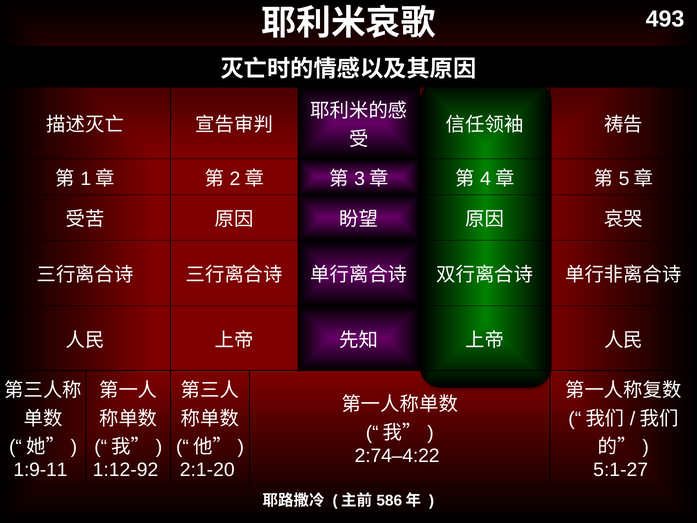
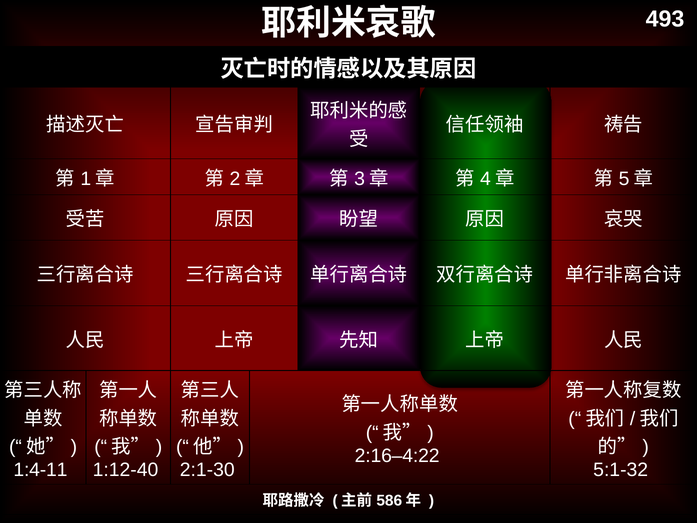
2:74–4:22: 2:74–4:22 -> 2:16–4:22 (397, 456)
1:9-11: 1:9-11 -> 1:4-11 (40, 470)
1:12-92: 1:12-92 -> 1:12-40 (126, 470)
2:1-20: 2:1-20 -> 2:1-30 (207, 470)
5:1-27: 5:1-27 -> 5:1-32 (621, 470)
